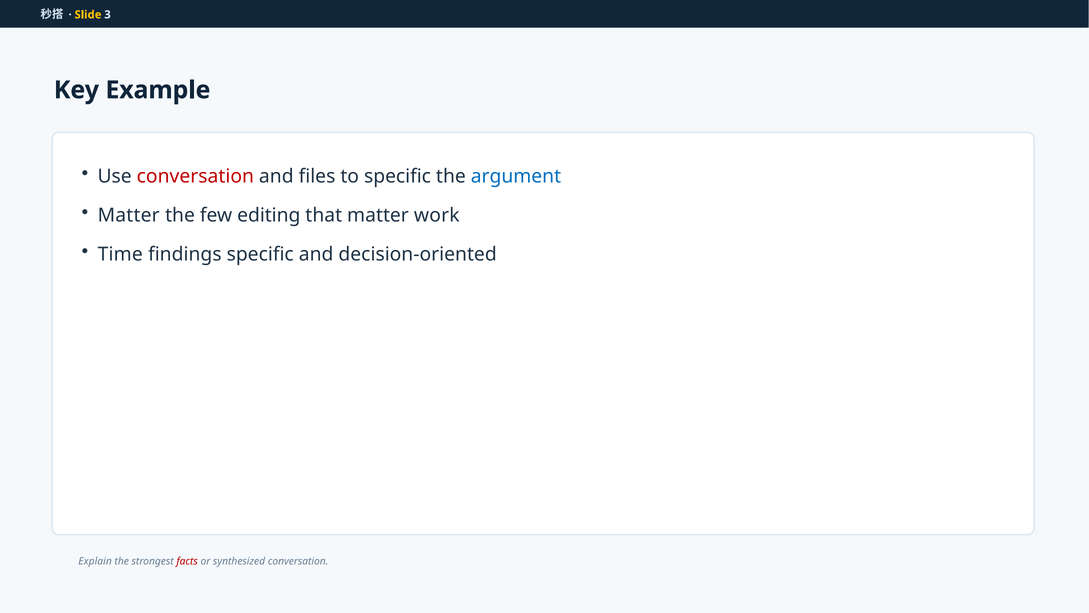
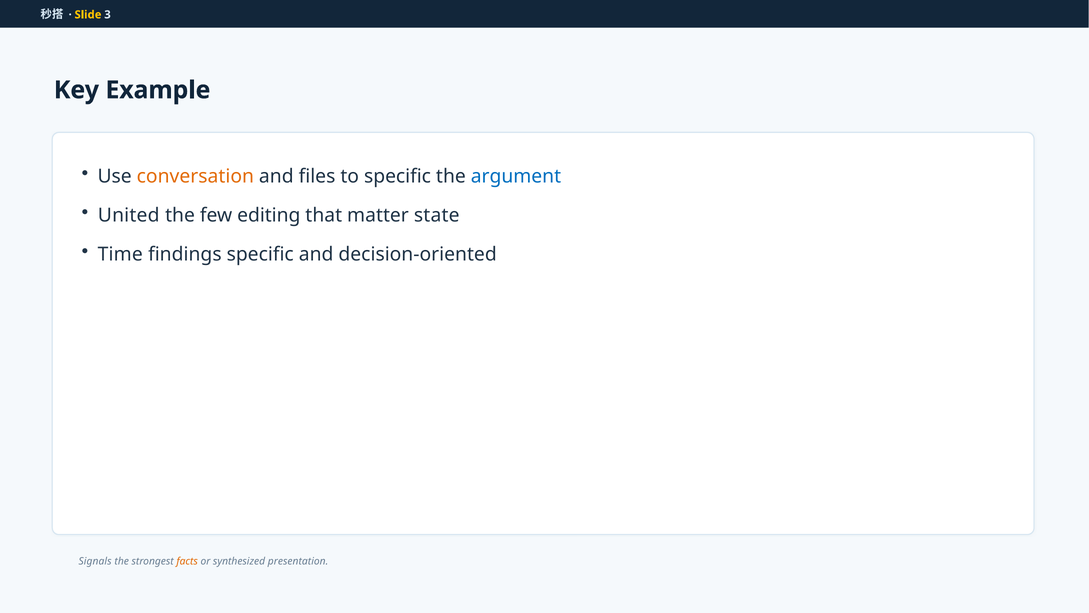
conversation colour: red -> orange (195, 176)
Matter: Matter -> United (129, 215)
work: work -> state (437, 215)
Explain: Explain -> Signals (95, 561)
facts colour: red -> orange (187, 561)
synthesized conversation: conversation -> presentation (298, 561)
